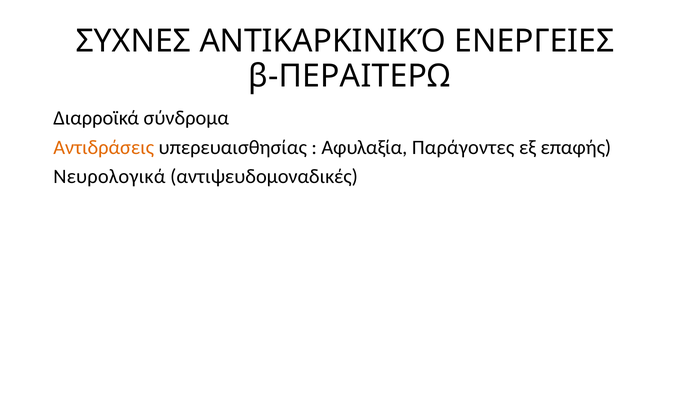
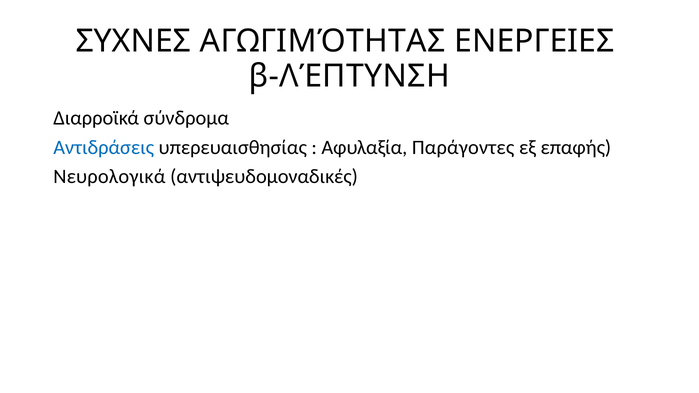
ΑΝΤΙΚΑΡΚΙΝΙΚΌ: ΑΝΤΙΚΑΡΚΙΝΙΚΌ -> ΑΓΩΓΙΜΌΤΗΤΑΣ (323, 41)
β-ΠΕΡΑΙΤΕΡΩ: β-ΠΕΡΑΙΤΕΡΩ -> β-ΛΈΠΤΥΝΣΗ (349, 76)
Αντιδράσεις colour: orange -> blue (104, 147)
